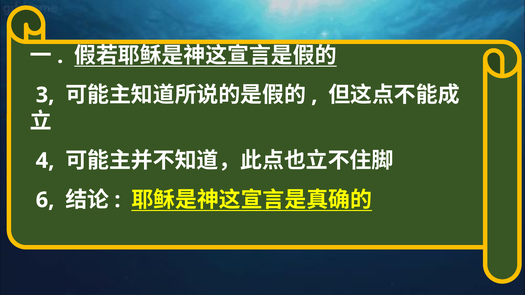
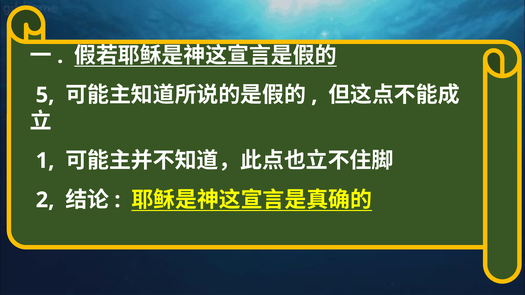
3: 3 -> 5 (45, 95)
4: 4 -> 1 (45, 161)
6: 6 -> 2 (45, 200)
